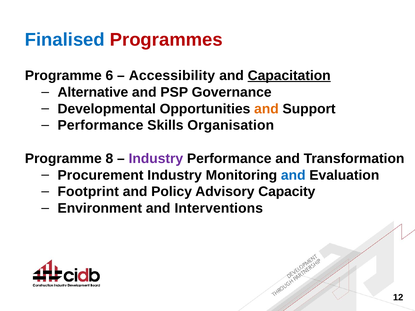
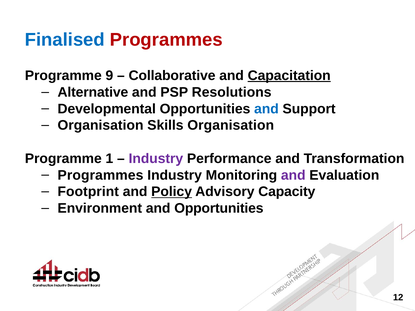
6: 6 -> 9 (109, 76)
Accessibility: Accessibility -> Collaborative (172, 76)
Governance: Governance -> Resolutions (232, 92)
and colour: orange -> blue (266, 109)
Performance: Performance -> Organisation (101, 125)
8: 8 -> 1 (109, 159)
Procurement: Procurement -> Programmes (100, 175)
and colour: blue -> purple (293, 175)
Policy underline: none -> present (172, 192)
and Interventions: Interventions -> Opportunities (219, 208)
